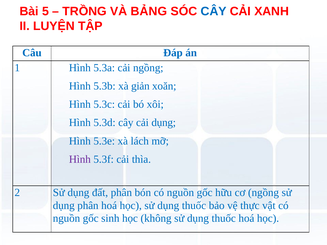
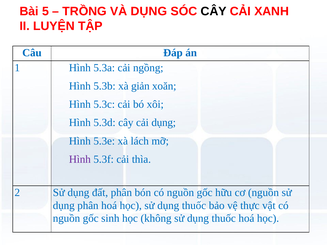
VÀ BẢNG: BẢNG -> DỤNG (149, 11)
CÂY colour: blue -> black (214, 11)
cơ ngồng: ngồng -> nguồn (263, 193)
